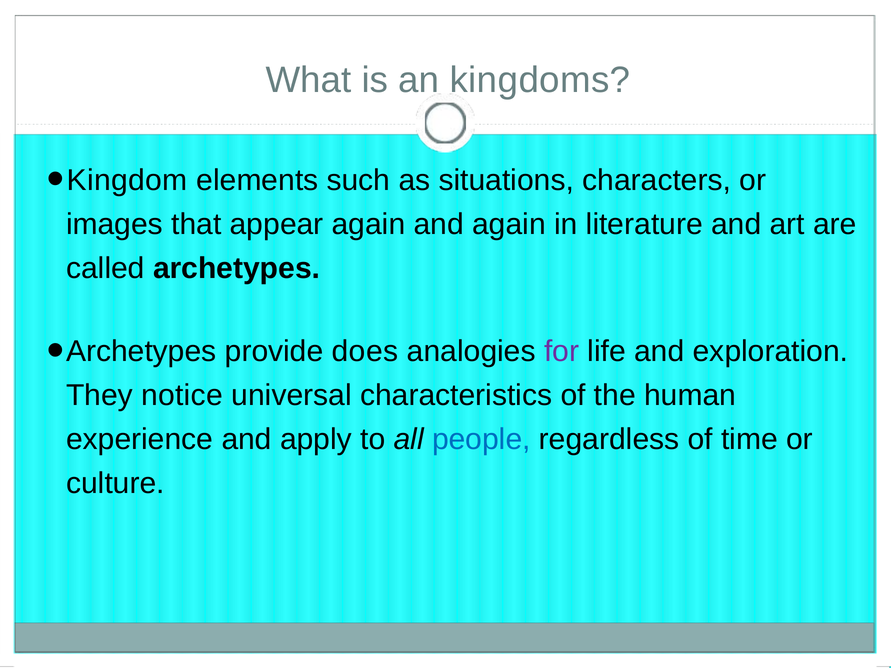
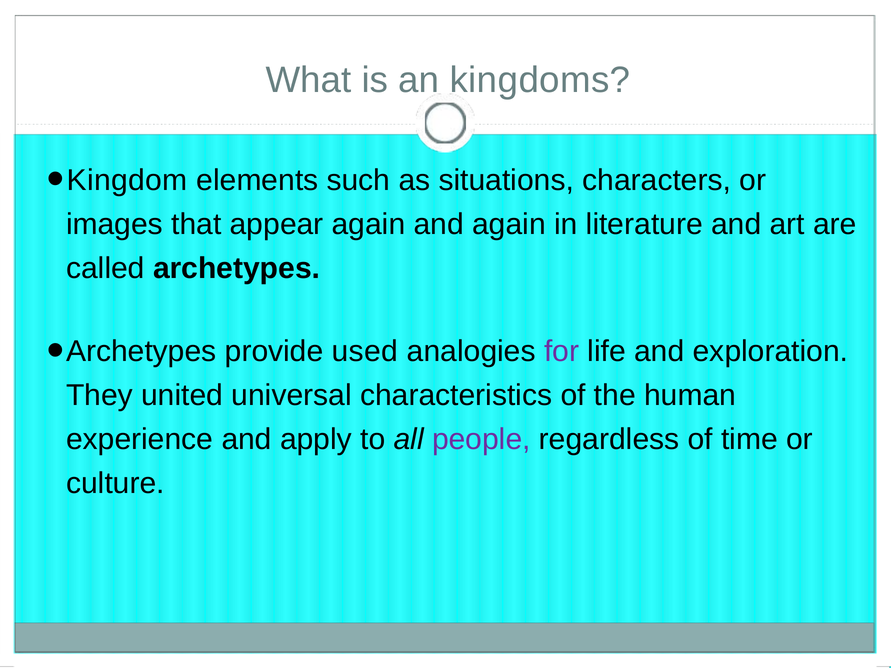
does: does -> used (365, 351)
notice: notice -> united (182, 396)
people colour: blue -> purple (481, 440)
